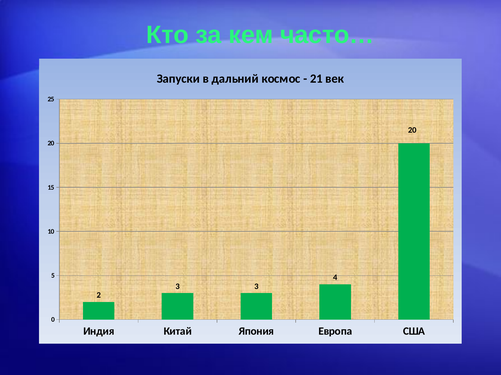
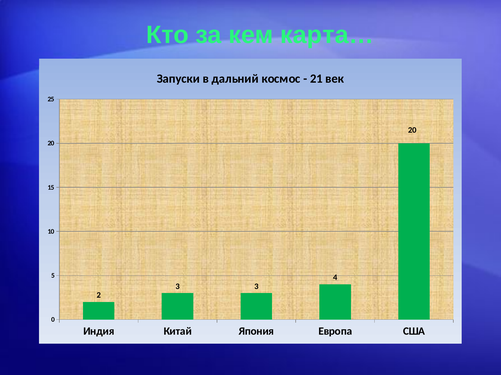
часто…: часто… -> карта… (327, 35)
